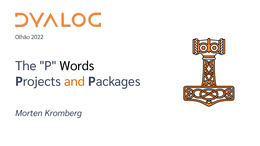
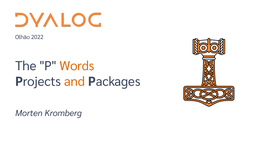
Words colour: black -> orange (77, 66)
